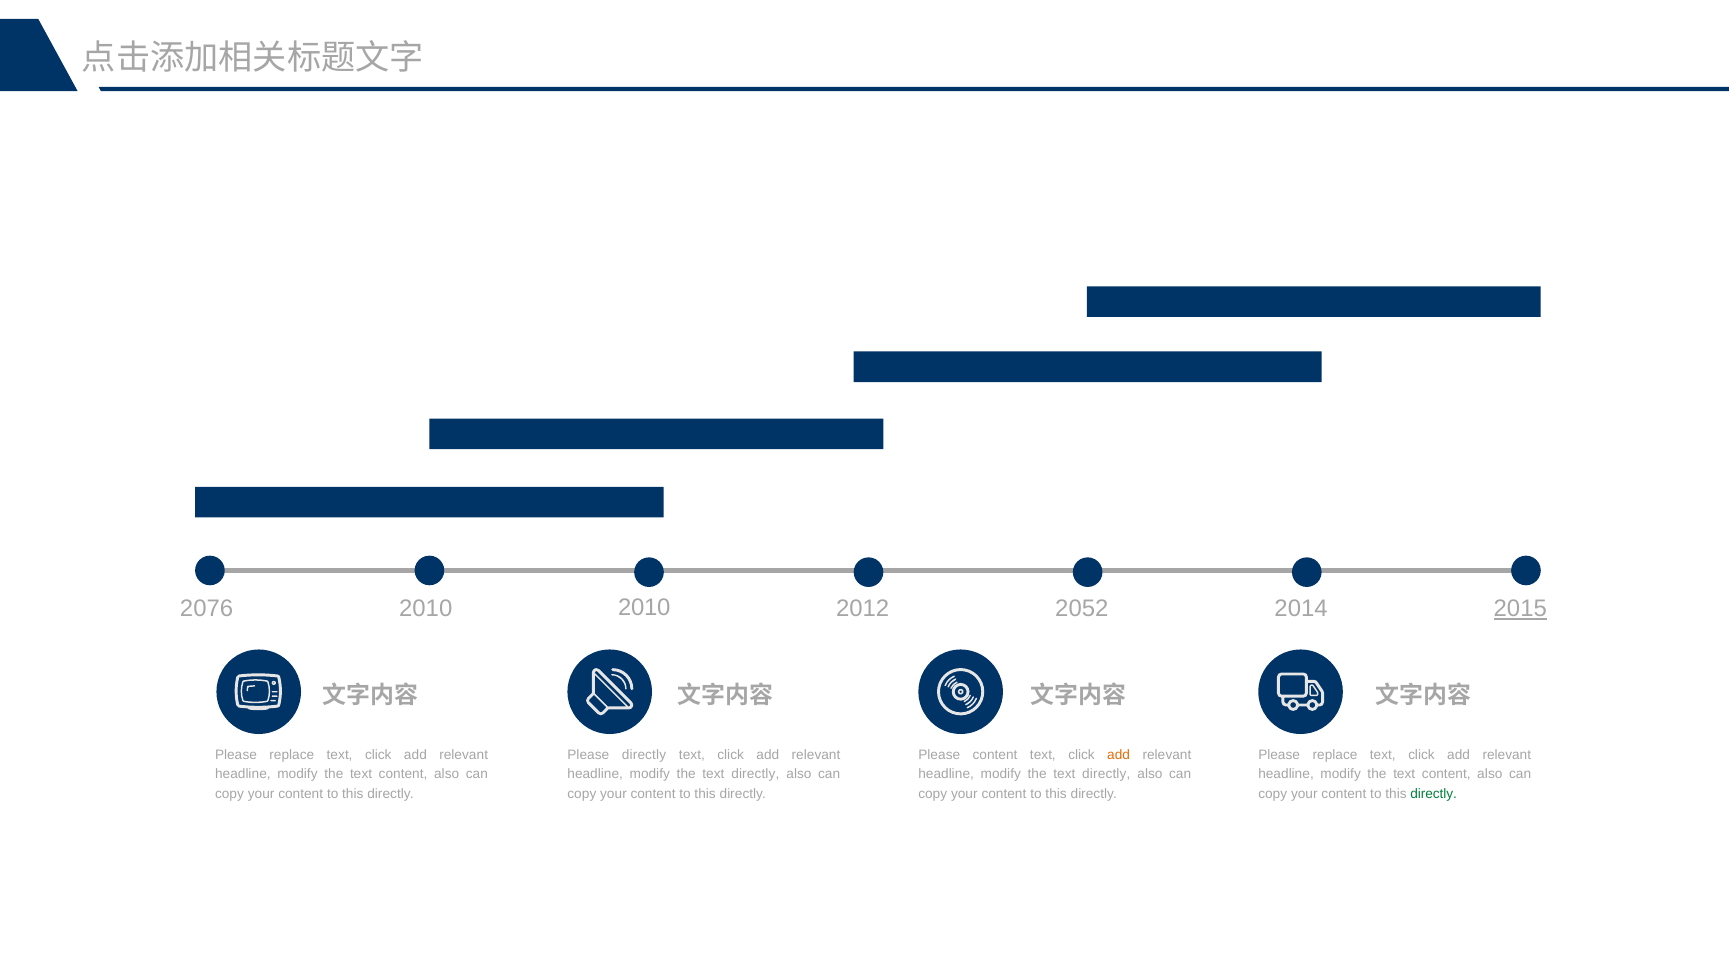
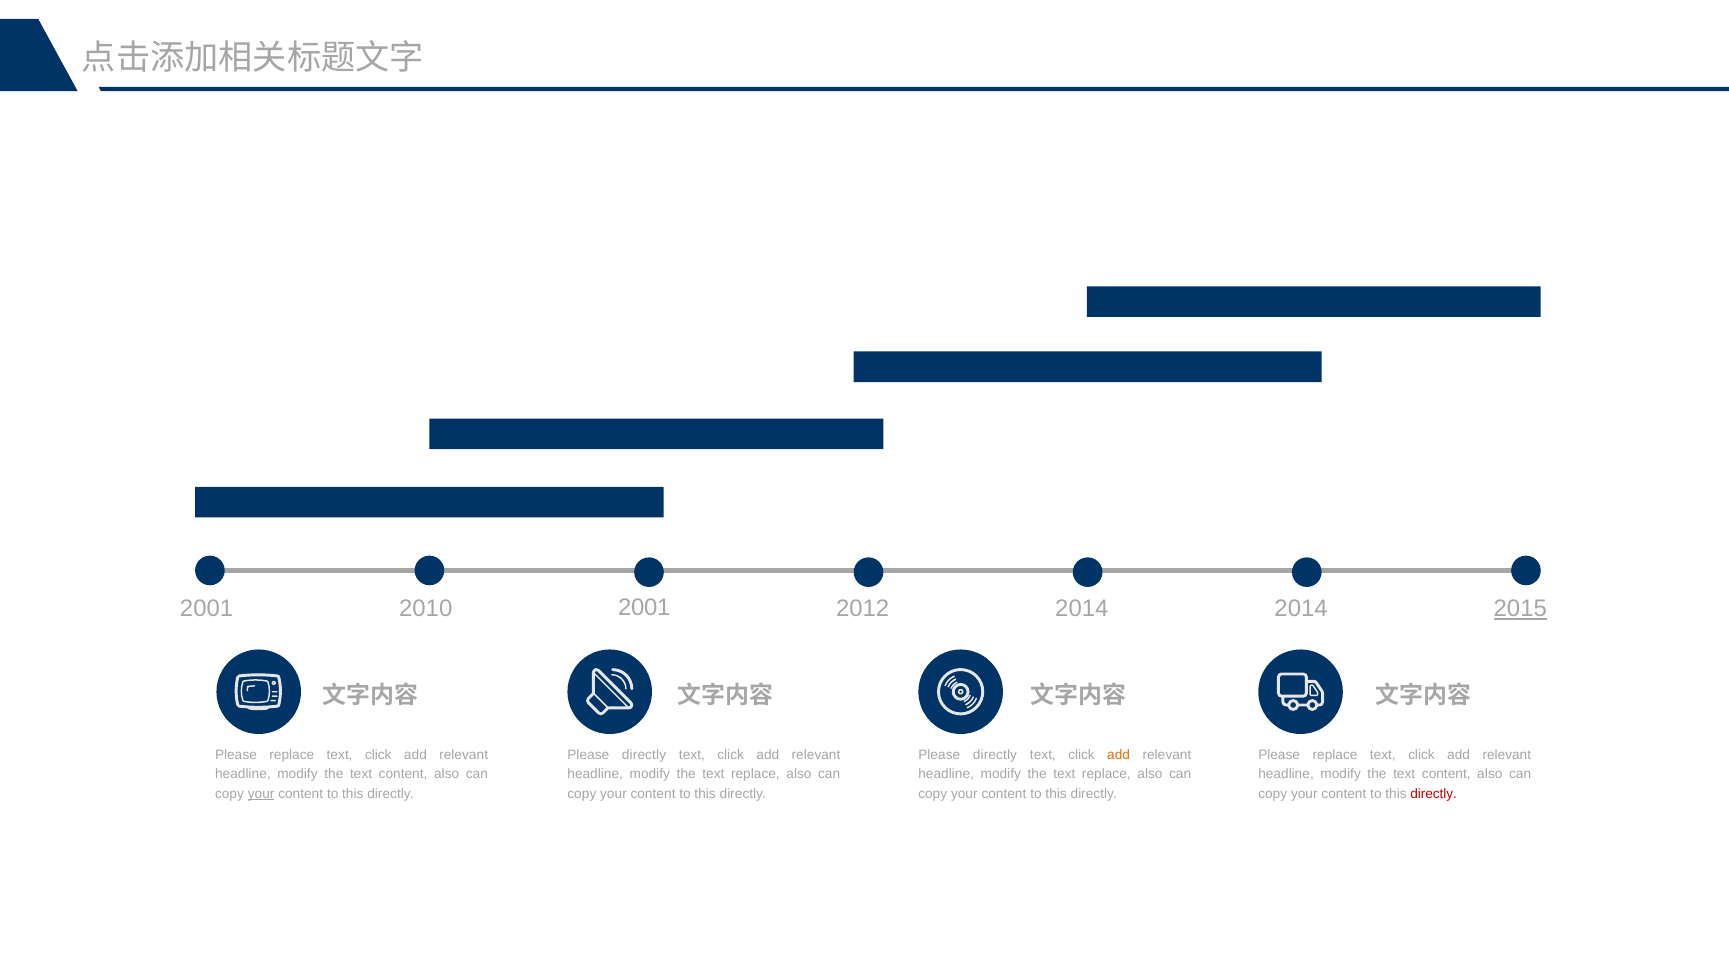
2010: 2010 -> 2001 (644, 608)
2076: 2076 -> 2001 (207, 609)
2052: 2052 -> 2014 (1082, 609)
content: content -> directly (995, 755)
directly: directly -> replace (755, 775)
directly: directly -> replace (1106, 775)
your underline: none -> present (261, 794)
directly colour: green -> red (1434, 794)
